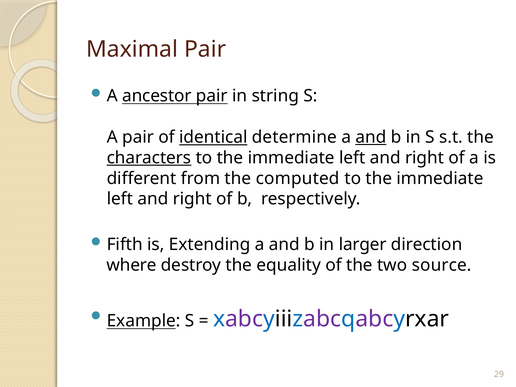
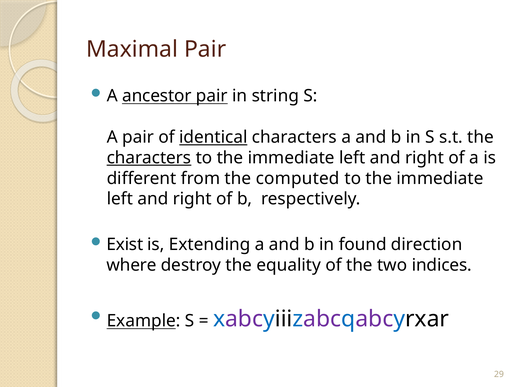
identical determine: determine -> characters (294, 137)
and underline: present -> none (371, 137)
Fifth: Fifth -> Exist (125, 245)
larger: larger -> found (363, 245)
source: source -> indices (442, 265)
